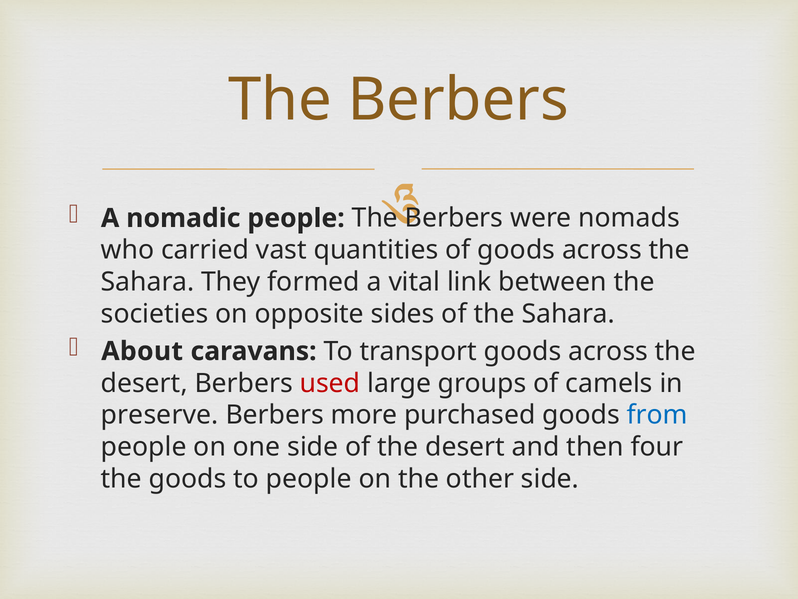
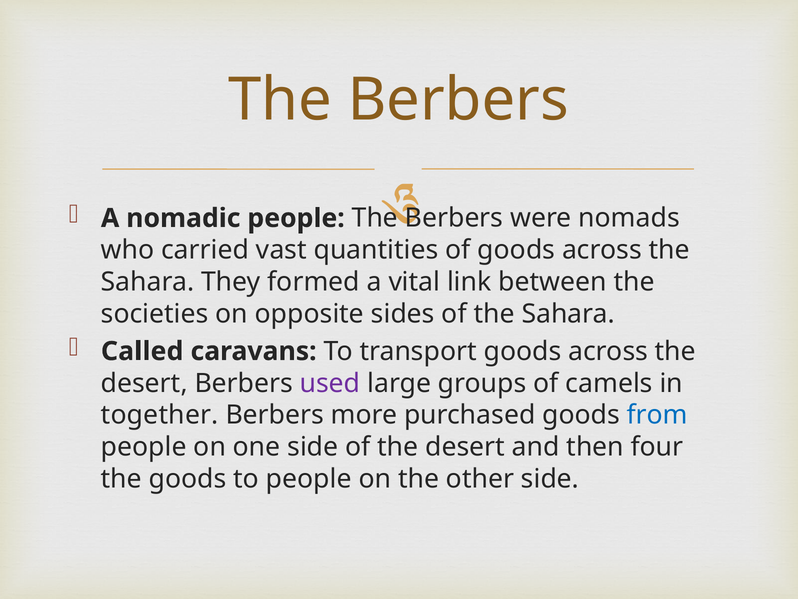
About: About -> Called (142, 351)
used colour: red -> purple (330, 383)
preserve: preserve -> together (160, 415)
